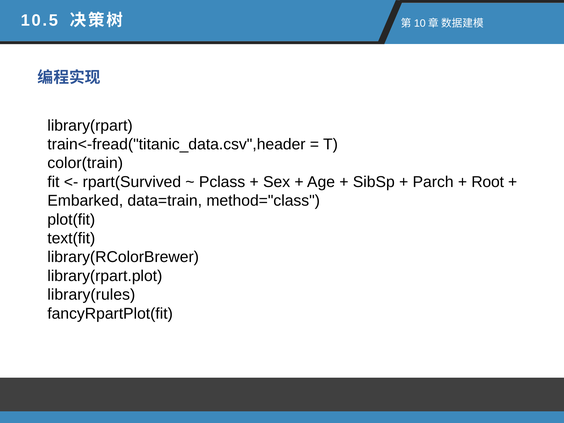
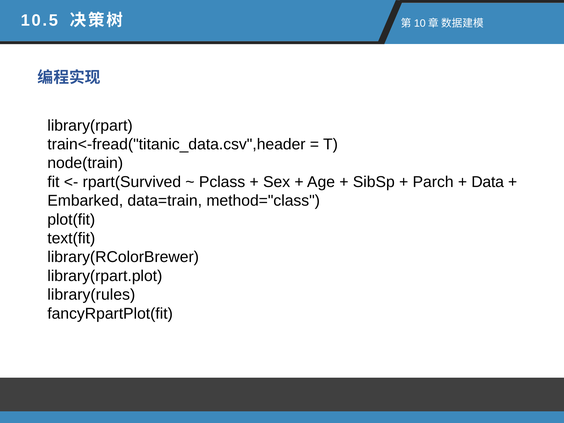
color(train: color(train -> node(train (85, 163)
Root: Root -> Data (488, 182)
